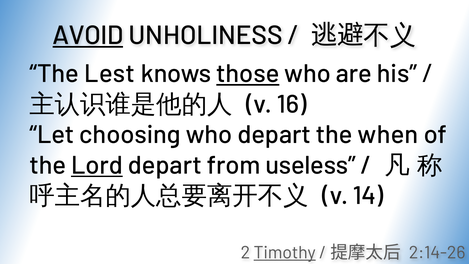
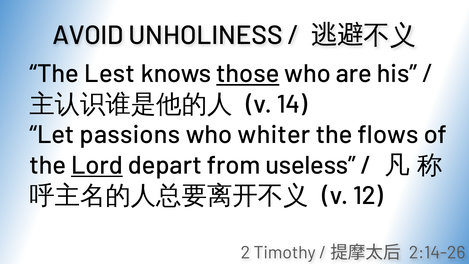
AVOID underline: present -> none (88, 35)
16: 16 -> 14 (292, 104)
choosing: choosing -> passions (130, 135)
who depart: depart -> whiter (274, 135)
when: when -> flows (388, 135)
14: 14 -> 12 (368, 196)
Timothy underline: present -> none (285, 253)
